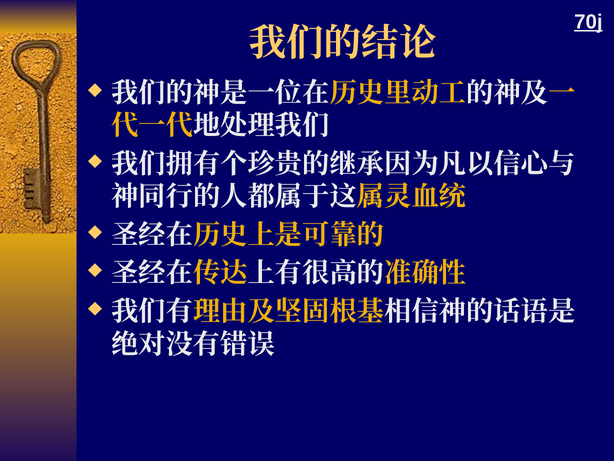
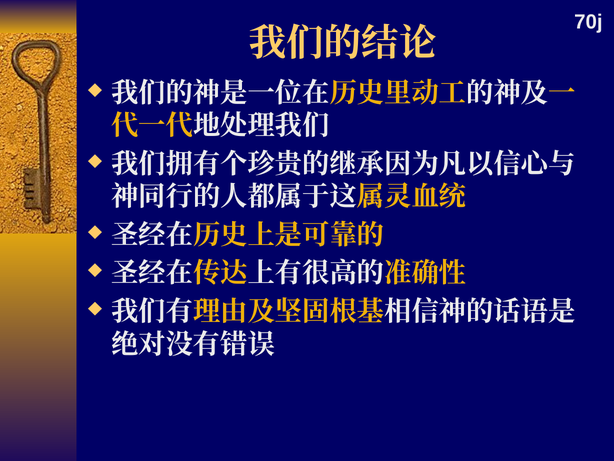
70j underline: present -> none (588, 22)
